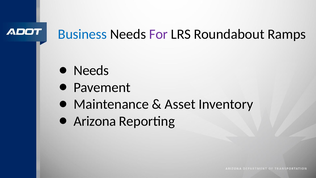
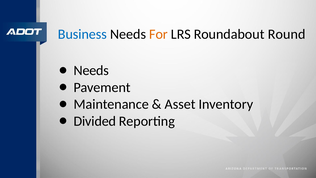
For colour: purple -> orange (159, 34)
Ramps: Ramps -> Round (287, 34)
Arizona: Arizona -> Divided (95, 121)
